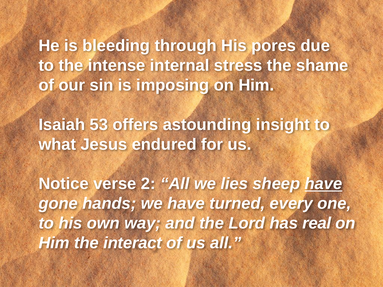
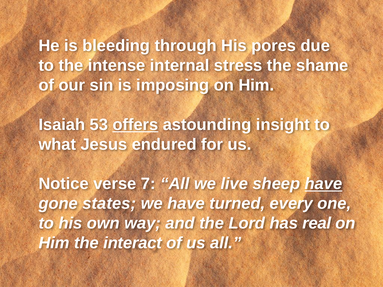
offers underline: none -> present (135, 125)
2: 2 -> 7 (148, 184)
lies: lies -> live (234, 184)
hands: hands -> states (109, 204)
